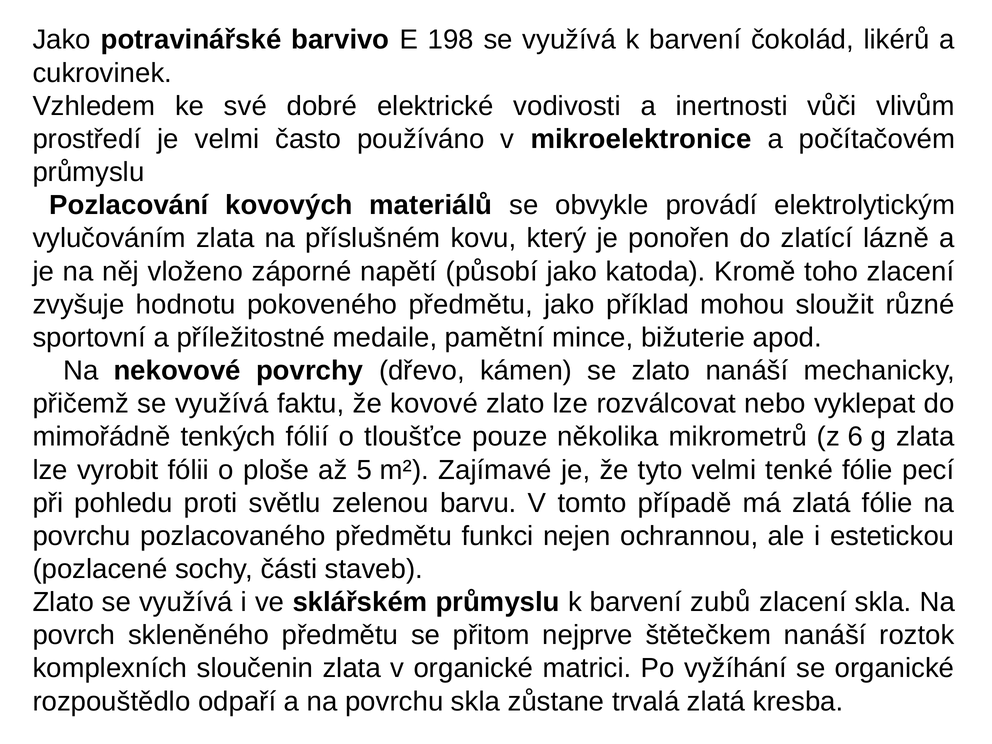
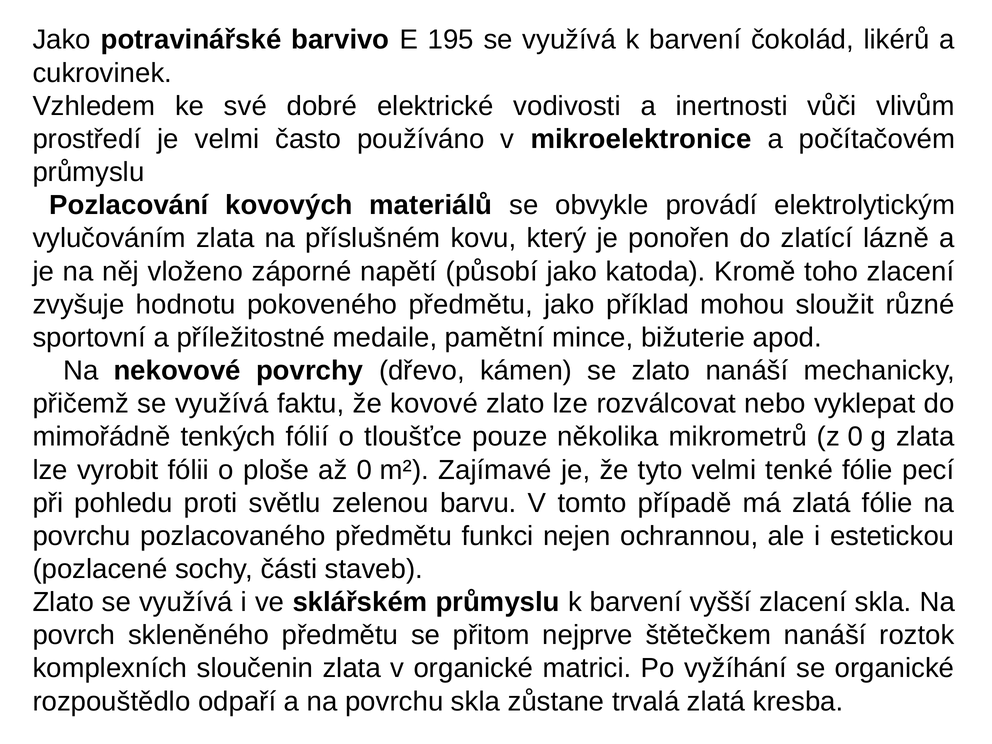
198: 198 -> 195 (451, 40)
z 6: 6 -> 0 (855, 437)
až 5: 5 -> 0 (365, 470)
zubů: zubů -> vyšší (721, 602)
